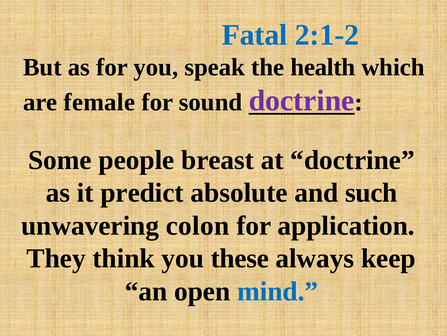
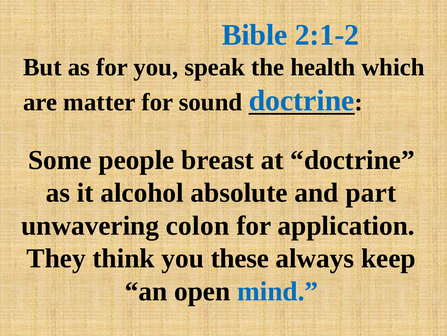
Fatal: Fatal -> Bible (255, 35)
female: female -> matter (99, 102)
doctrine colour: purple -> blue (302, 100)
predict: predict -> alcohol (142, 192)
such: such -> part (371, 192)
